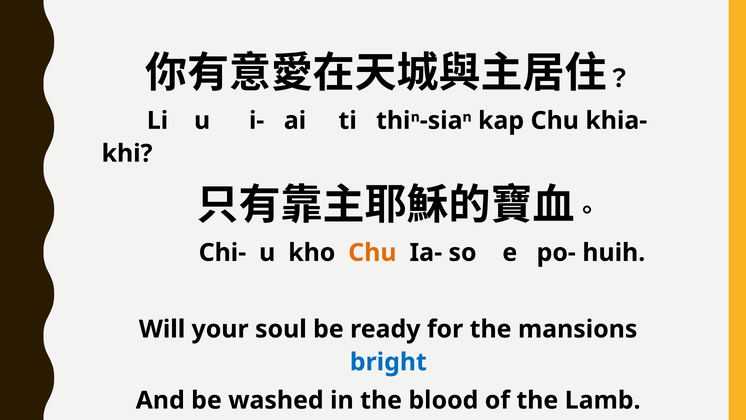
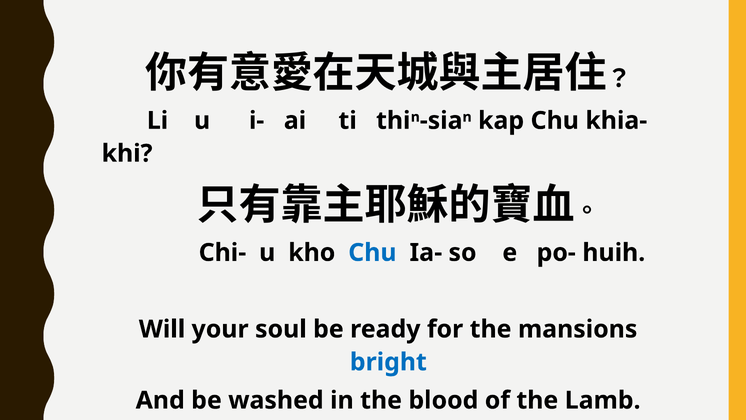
Chu colour: orange -> blue (372, 252)
